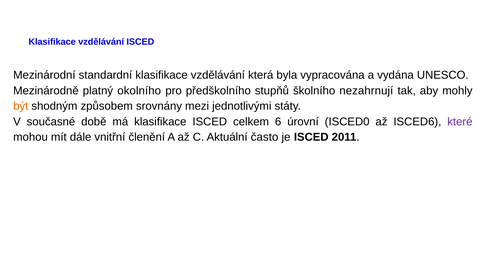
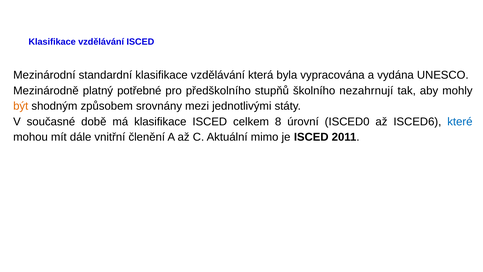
okolního: okolního -> potřebné (139, 91)
6: 6 -> 8 (278, 122)
které colour: purple -> blue (460, 122)
často: často -> mimo (265, 137)
